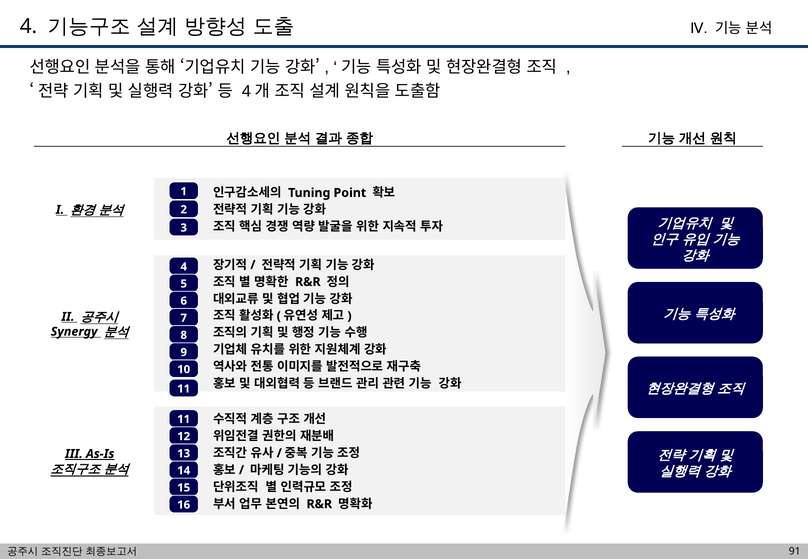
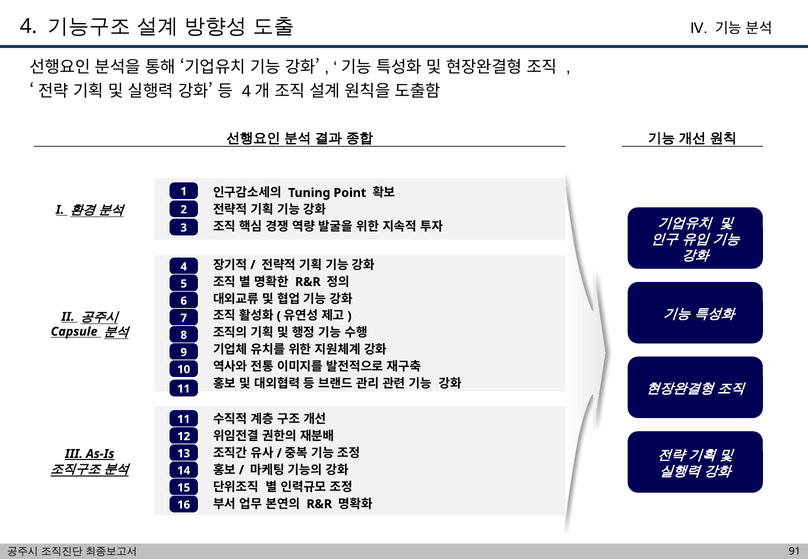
Synergy: Synergy -> Capsule (74, 332)
